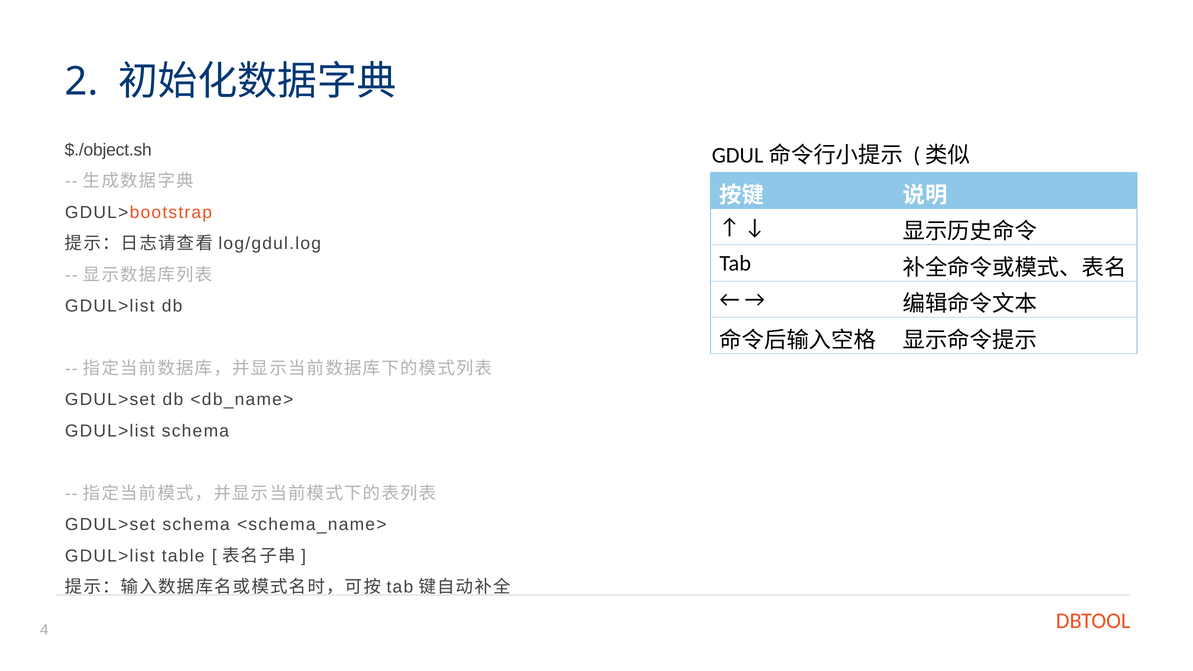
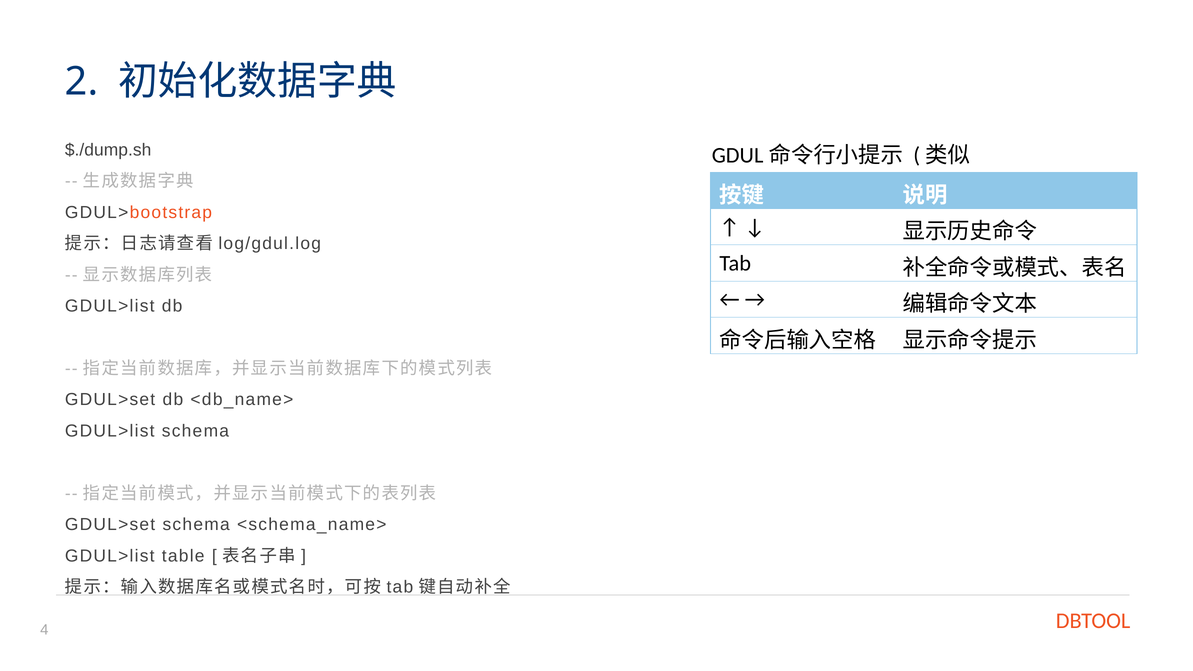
$./object.sh: $./object.sh -> $./dump.sh (108, 150)
